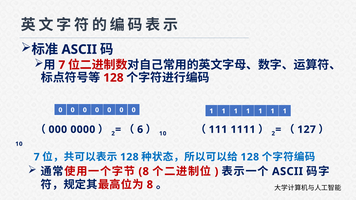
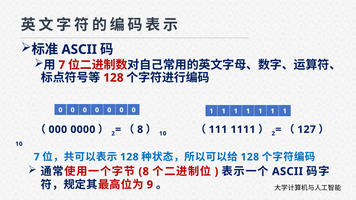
6: 6 -> 8 (140, 130)
8: 8 -> 9 (150, 185)
